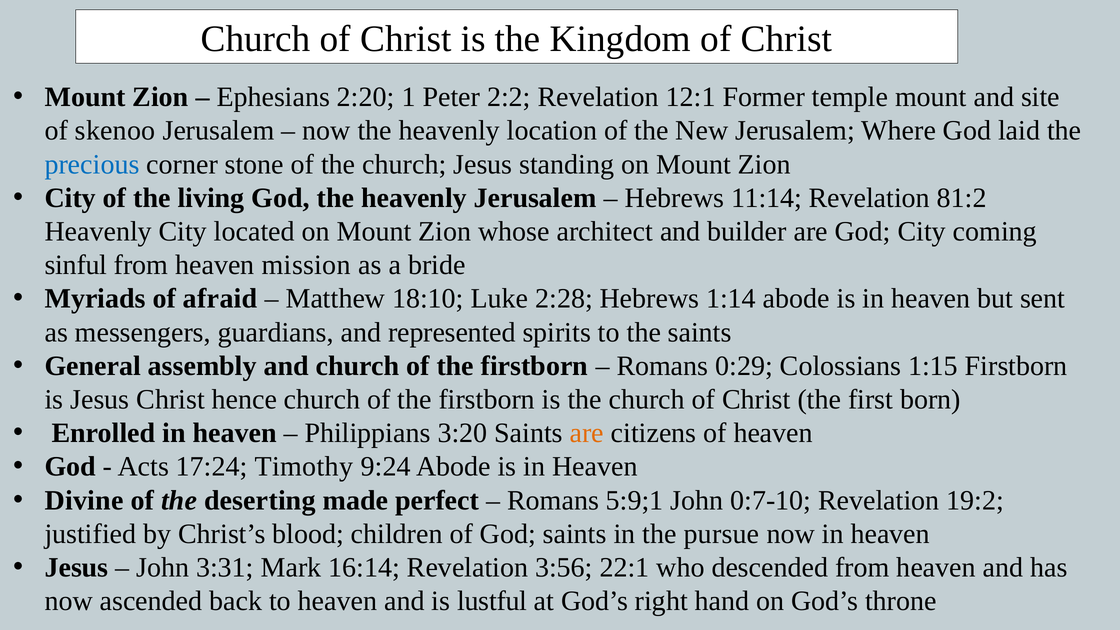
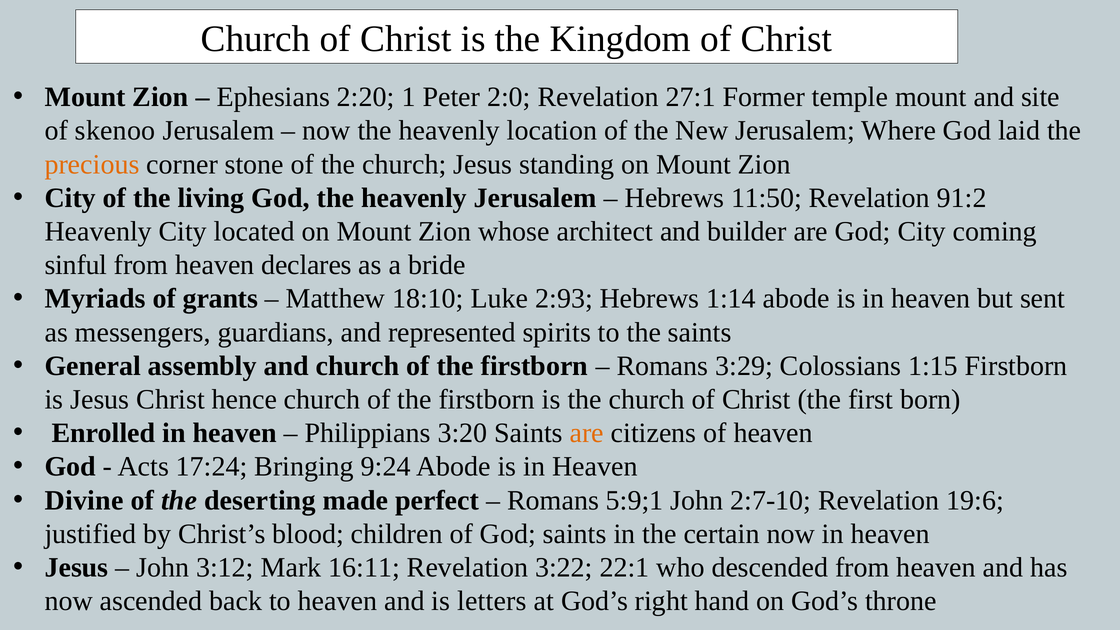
2:2: 2:2 -> 2:0 (509, 97)
12:1: 12:1 -> 27:1 (691, 97)
precious colour: blue -> orange (92, 164)
11:14: 11:14 -> 11:50 (766, 198)
81:2: 81:2 -> 91:2 (962, 198)
mission: mission -> declares (307, 265)
afraid: afraid -> grants (220, 299)
2:28: 2:28 -> 2:93 (564, 299)
0:29: 0:29 -> 3:29 (744, 366)
Timothy: Timothy -> Bringing (304, 467)
0:7-10: 0:7-10 -> 2:7-10 (771, 500)
19:2: 19:2 -> 19:6 (975, 500)
pursue: pursue -> certain (722, 534)
3:31: 3:31 -> 3:12 (225, 568)
16:14: 16:14 -> 16:11 (364, 568)
3:56: 3:56 -> 3:22 (564, 568)
lustful: lustful -> letters (492, 601)
